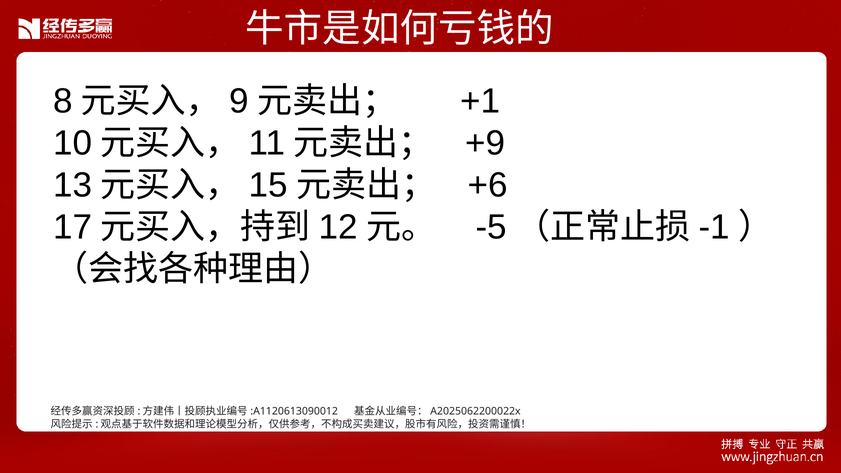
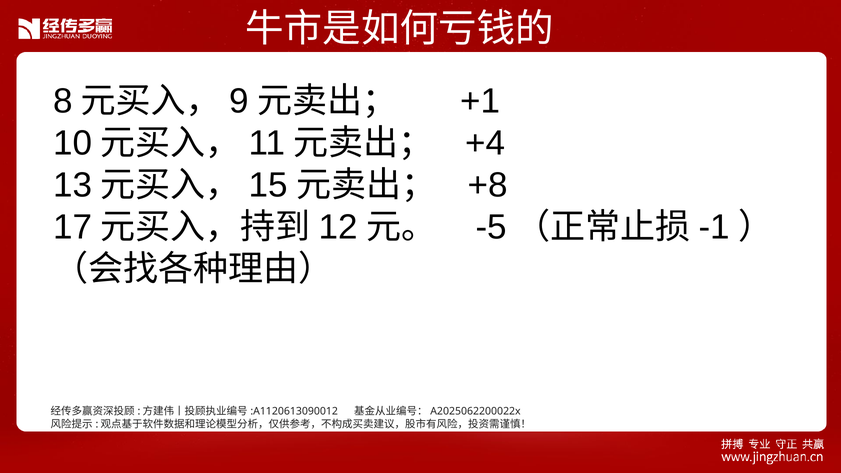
+9: +9 -> +4 (485, 143)
+6: +6 -> +8 (488, 185)
